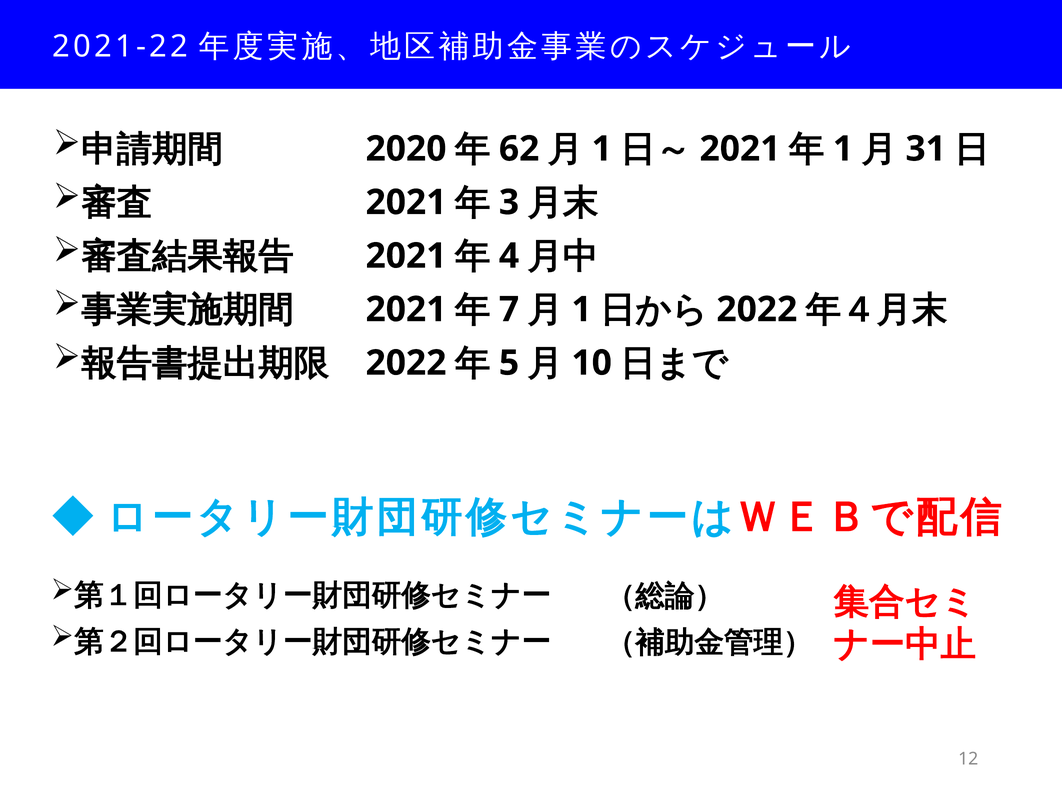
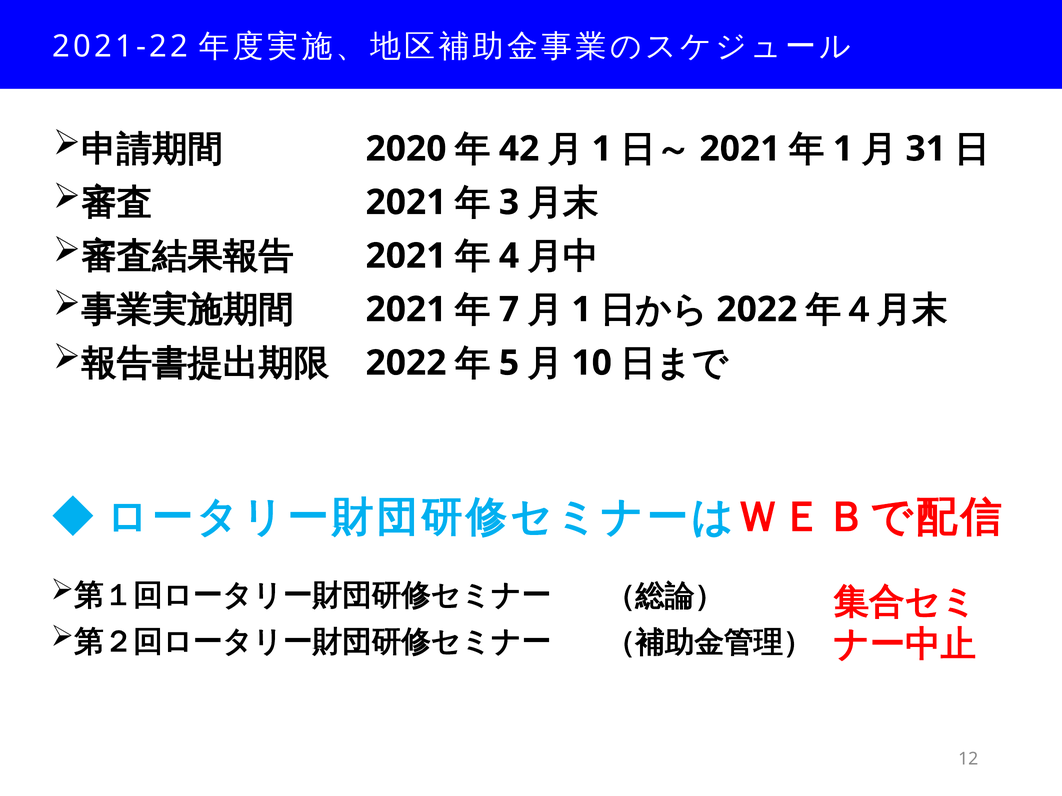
62: 62 -> 42 (519, 149)
